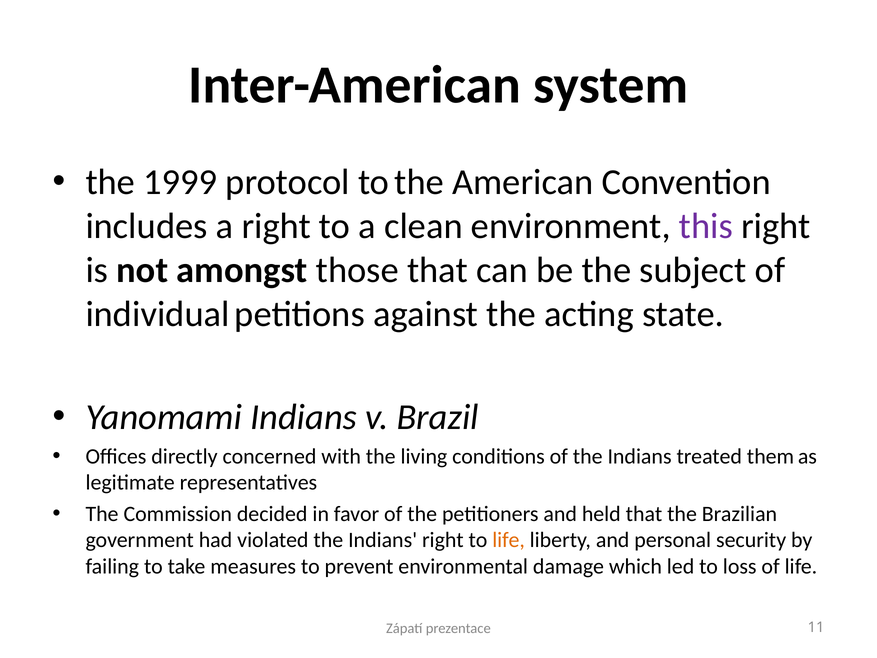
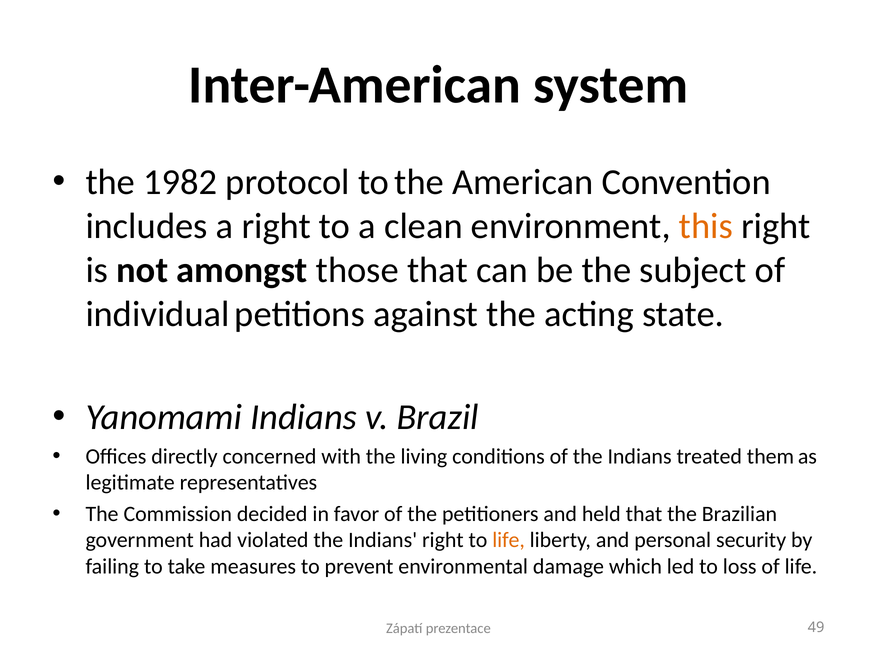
1999: 1999 -> 1982 (180, 182)
this colour: purple -> orange (706, 226)
11: 11 -> 49 (816, 627)
